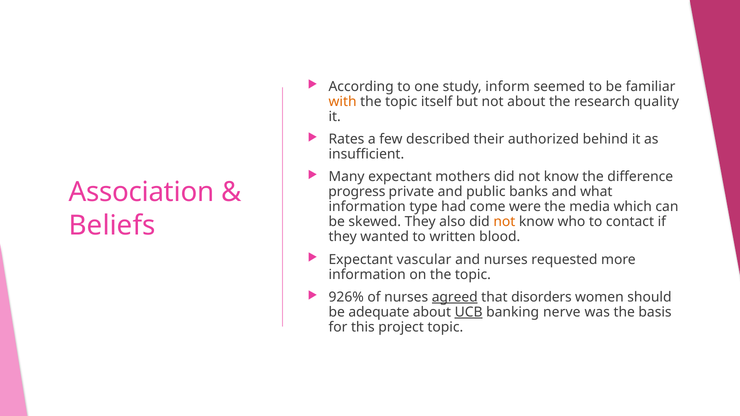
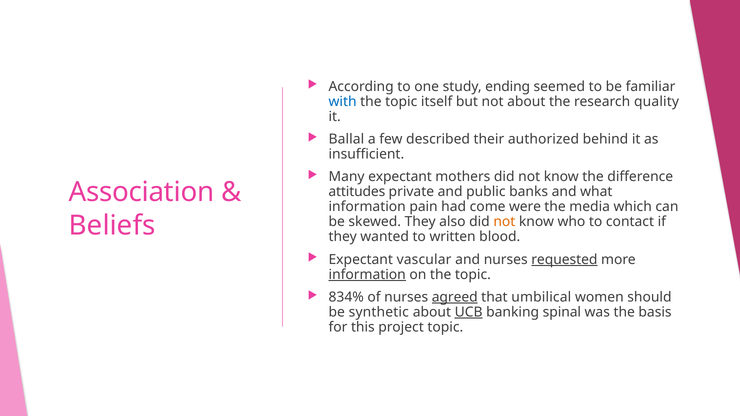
inform: inform -> ending (508, 87)
with colour: orange -> blue (343, 102)
Rates: Rates -> Ballal (346, 139)
progress: progress -> attitudes (357, 192)
type: type -> pain (424, 207)
requested underline: none -> present (564, 260)
information underline: none -> present (367, 275)
926%: 926% -> 834% (346, 297)
disorders: disorders -> umbilical (541, 297)
adequate: adequate -> synthetic (379, 312)
nerve: nerve -> spinal (562, 312)
